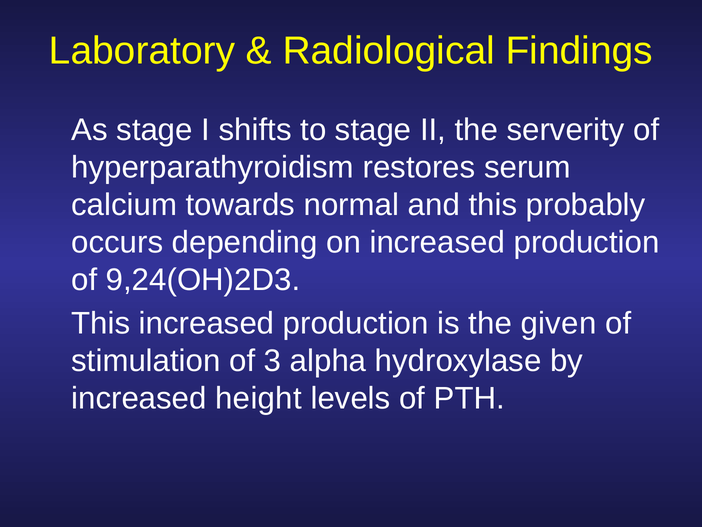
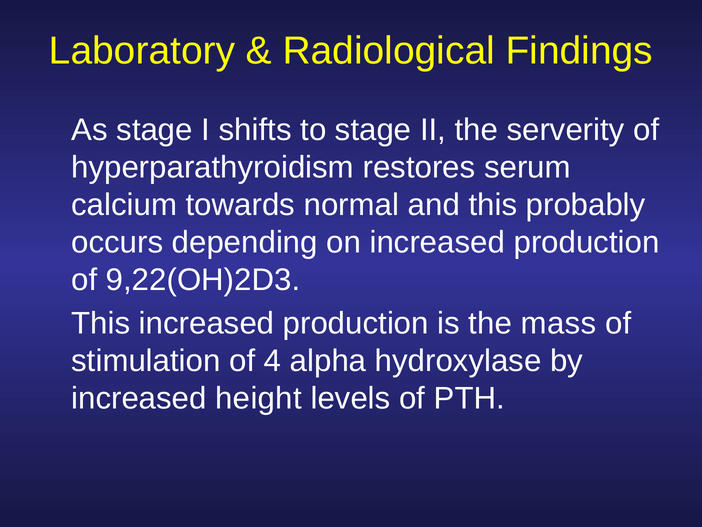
9,24(OH)2D3: 9,24(OH)2D3 -> 9,22(OH)2D3 (203, 280)
given: given -> mass (558, 323)
3: 3 -> 4 (273, 361)
